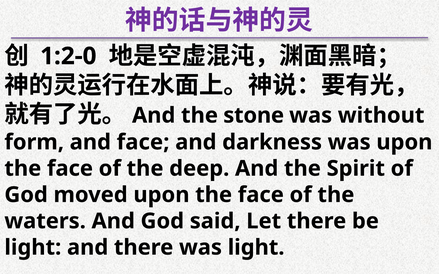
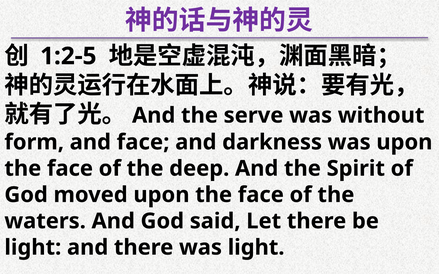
1:2-0: 1:2-0 -> 1:2-5 (68, 56)
stone: stone -> serve (254, 116)
